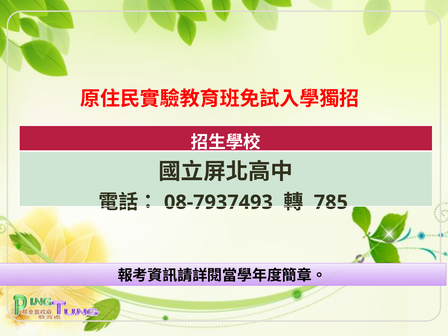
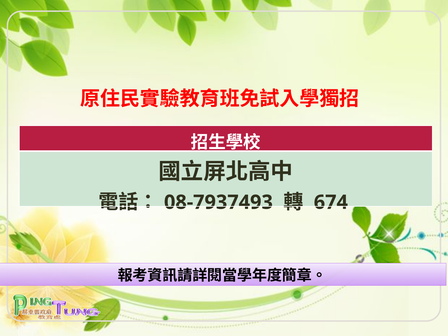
785: 785 -> 674 (331, 202)
